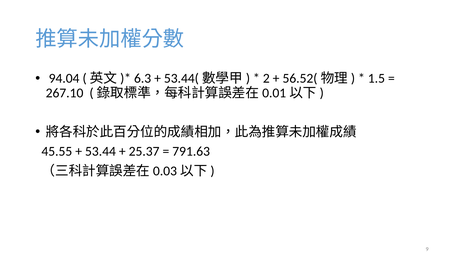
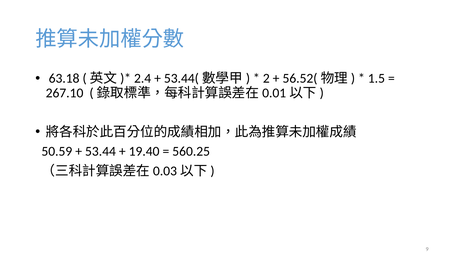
94.04: 94.04 -> 63.18 (64, 78)
6.3: 6.3 -> 2.4 (143, 78)
45.55: 45.55 -> 50.59 (57, 151)
25.37: 25.37 -> 19.40 (144, 151)
791.63: 791.63 -> 560.25 (191, 151)
